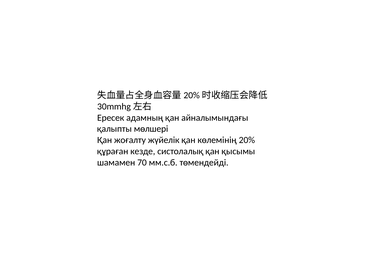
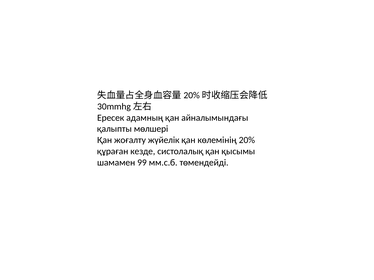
70: 70 -> 99 (142, 163)
